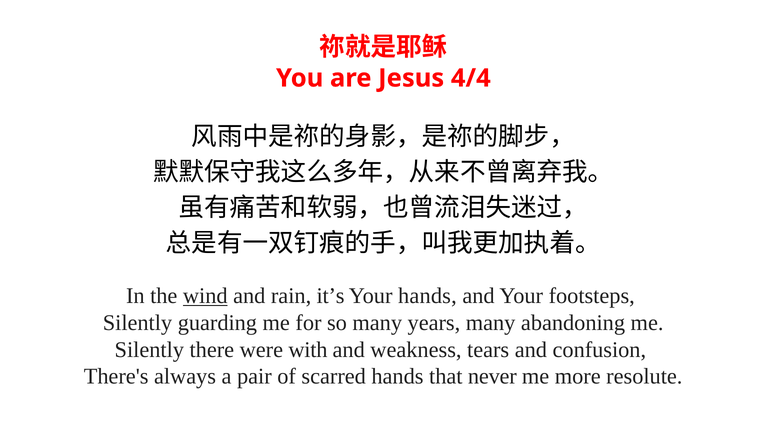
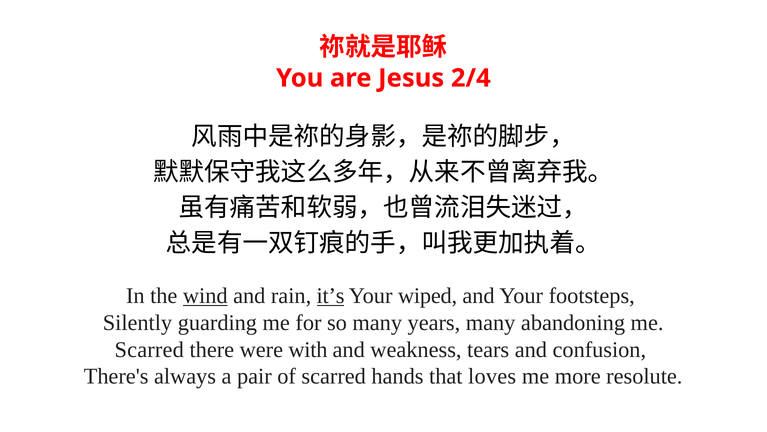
4/4: 4/4 -> 2/4 (471, 78)
it’s underline: none -> present (331, 295)
Your hands: hands -> wiped (428, 295)
Silently: Silently -> Scarred (149, 349)
never: never -> loves (492, 376)
